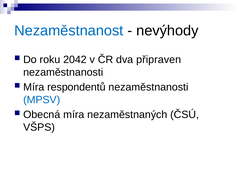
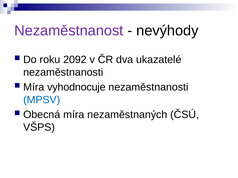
Nezaměstnanost colour: blue -> purple (69, 31)
2042: 2042 -> 2092 (75, 60)
připraven: připraven -> ukazatelé (159, 60)
respondentů: respondentů -> vyhodnocuje (76, 87)
